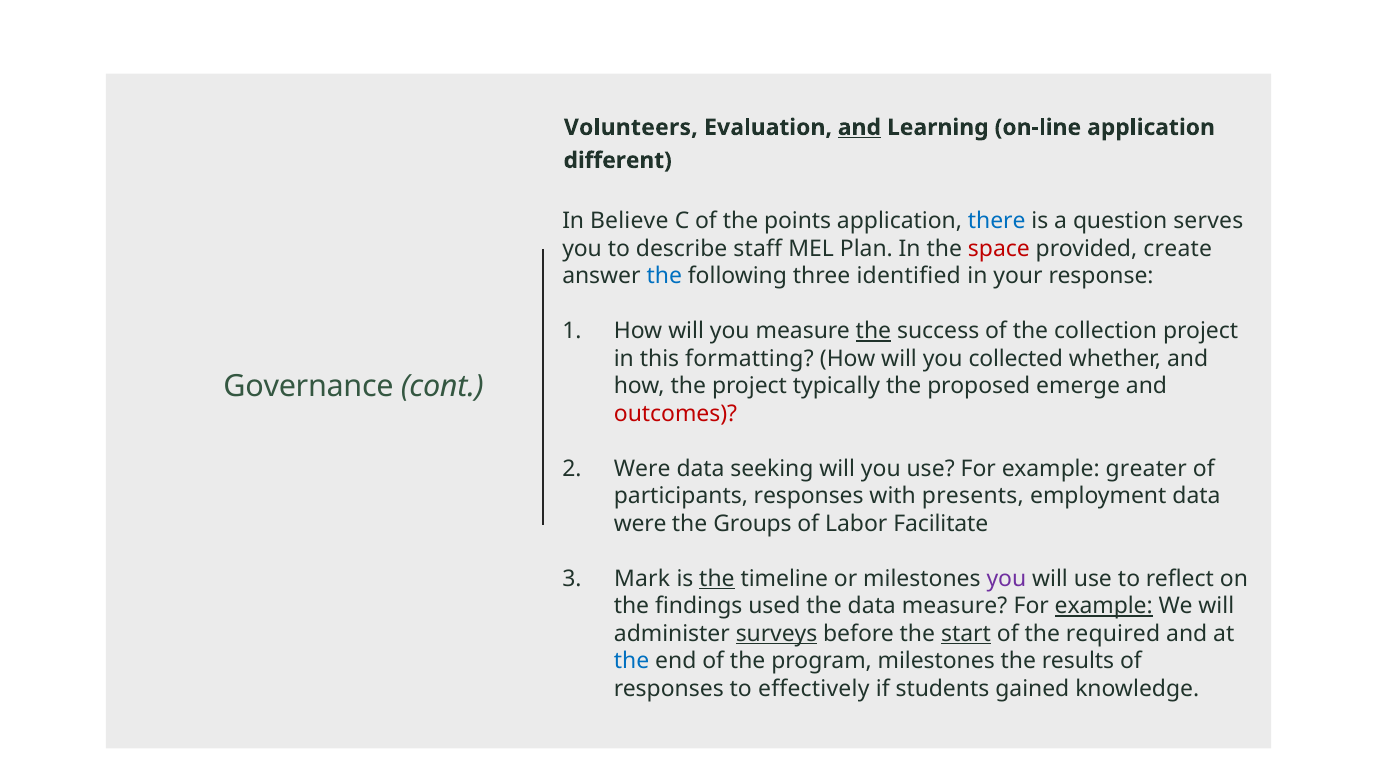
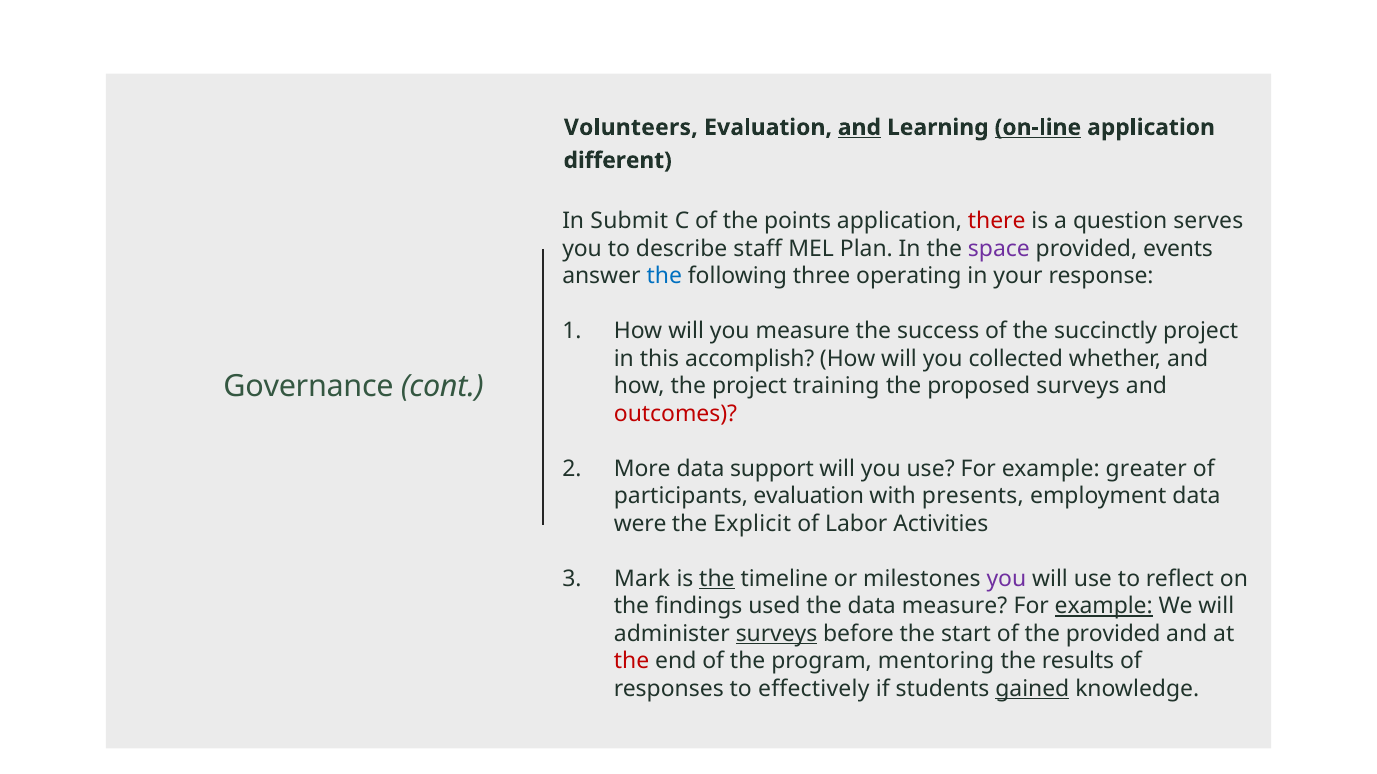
on-line underline: none -> present (1038, 128)
Believe: Believe -> Submit (629, 221)
there colour: blue -> red (997, 221)
space colour: red -> purple (999, 249)
create: create -> events (1178, 249)
identified: identified -> operating (909, 276)
the underline: present -> none (873, 331)
collection: collection -> succinctly (1106, 331)
formatting: formatting -> accomplish (750, 359)
typically: typically -> training (836, 386)
proposed emerge: emerge -> surveys (1078, 386)
Were: Were -> More (642, 469)
seeking: seeking -> support (772, 469)
participants responses: responses -> evaluation (809, 497)
Groups: Groups -> Explicit (752, 524)
Facilitate: Facilitate -> Activities (941, 524)
start underline: present -> none (966, 634)
the required: required -> provided (1113, 634)
the colour: blue -> red (632, 662)
program milestones: milestones -> mentoring (936, 662)
gained underline: none -> present (1032, 689)
